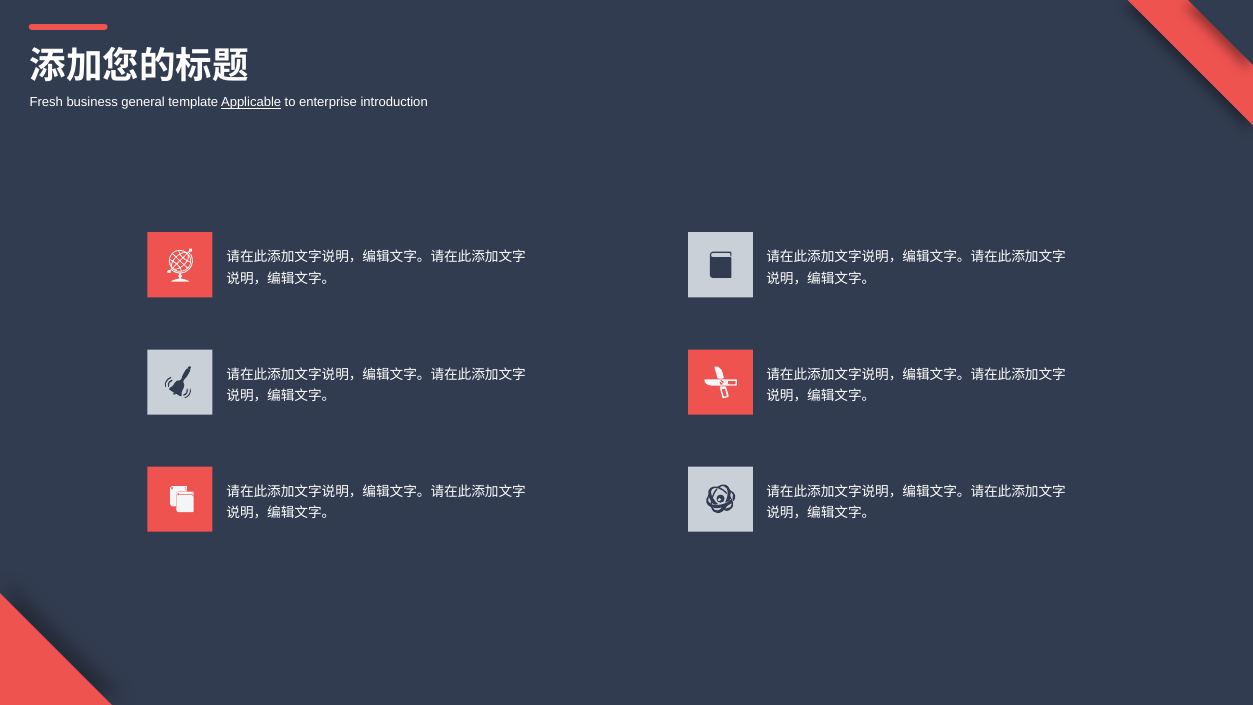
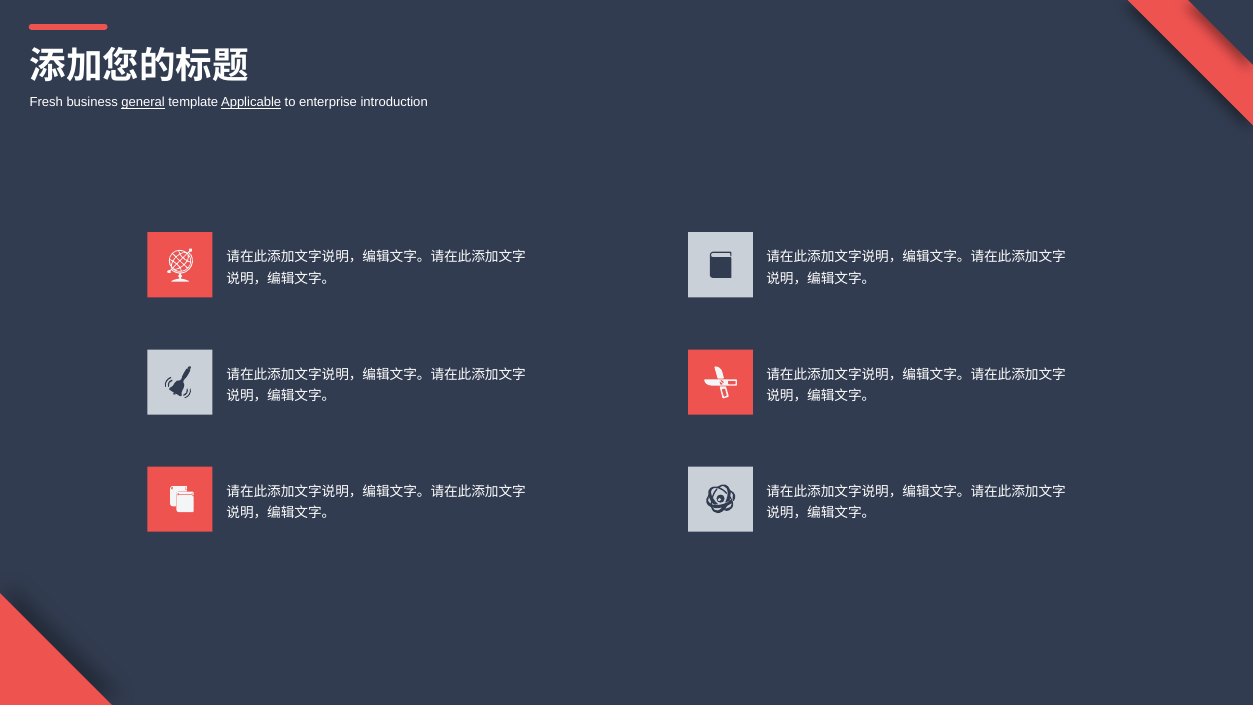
general underline: none -> present (143, 102)
